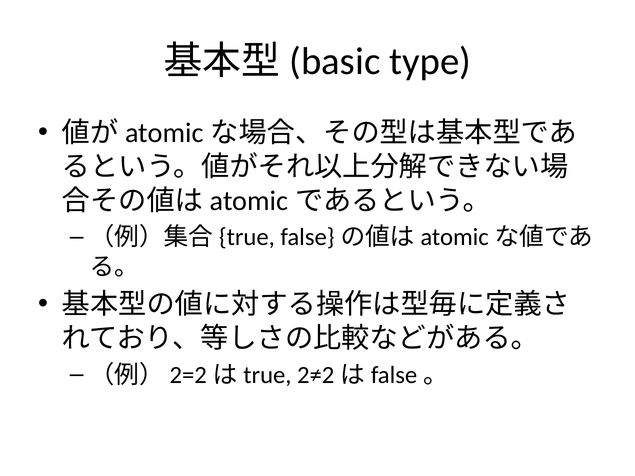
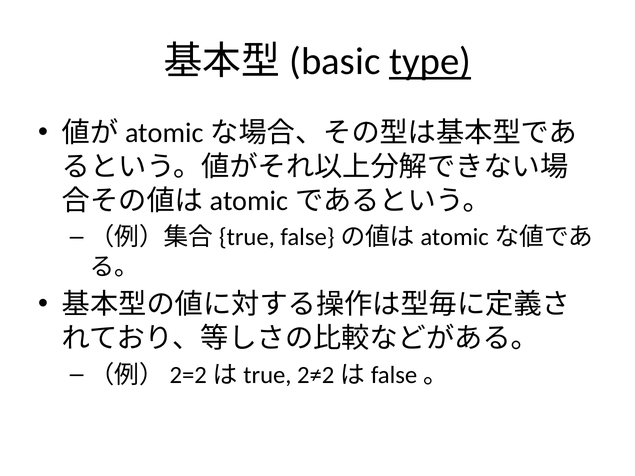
type underline: none -> present (430, 61)
